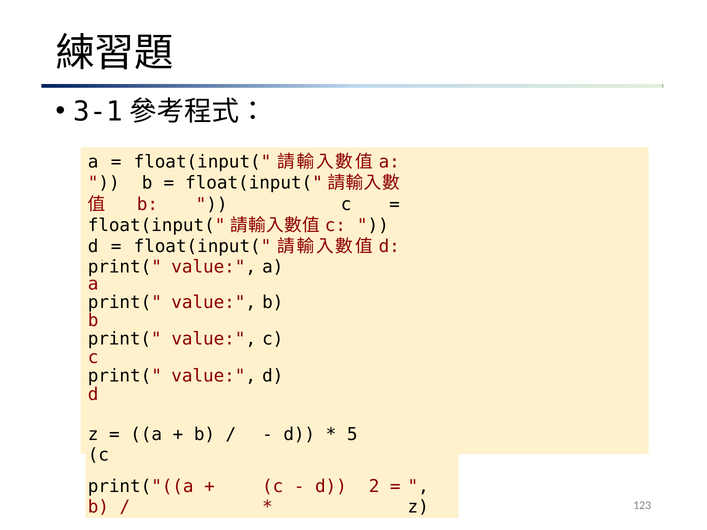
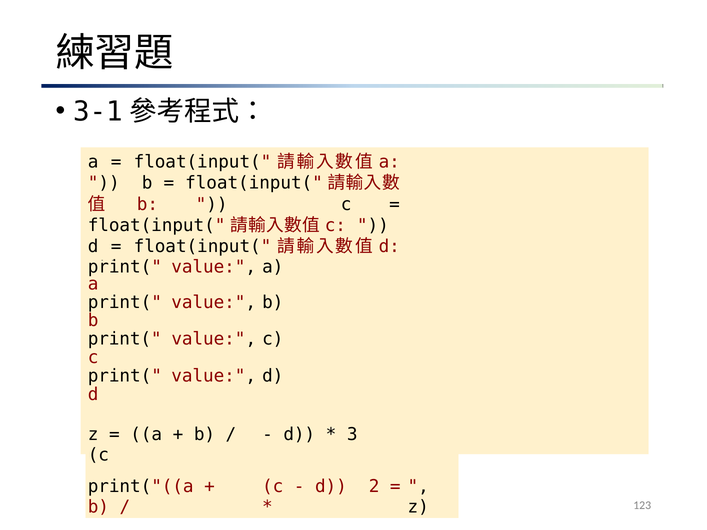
5: 5 -> 3 (352, 435)
